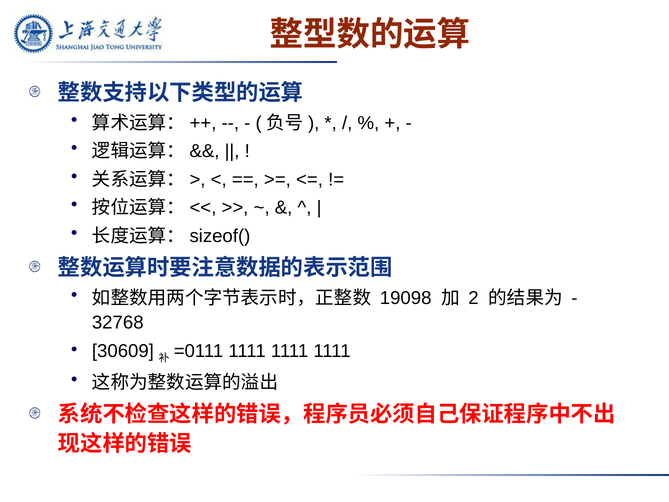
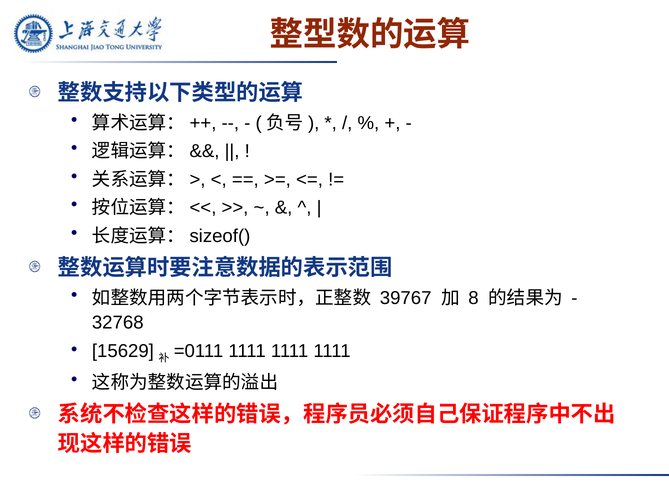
19098: 19098 -> 39767 (406, 298)
2: 2 -> 8 (474, 298)
30609: 30609 -> 15629 (123, 351)
